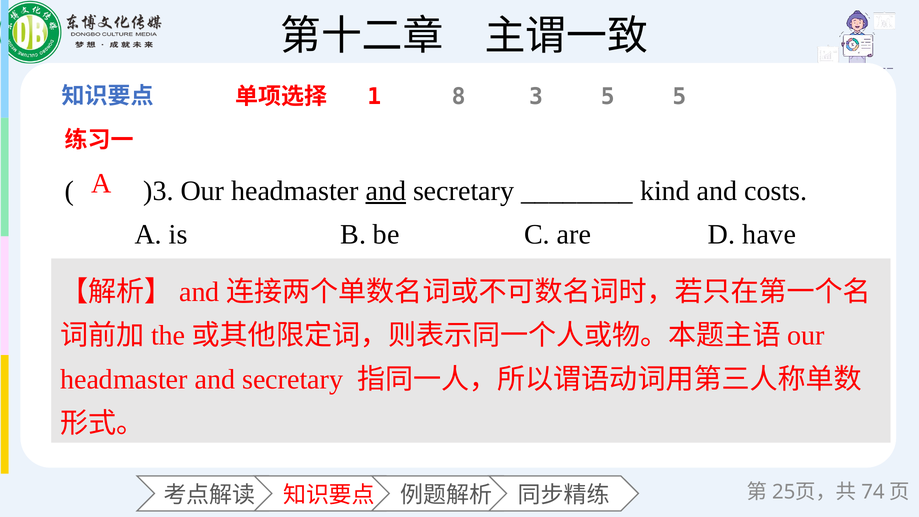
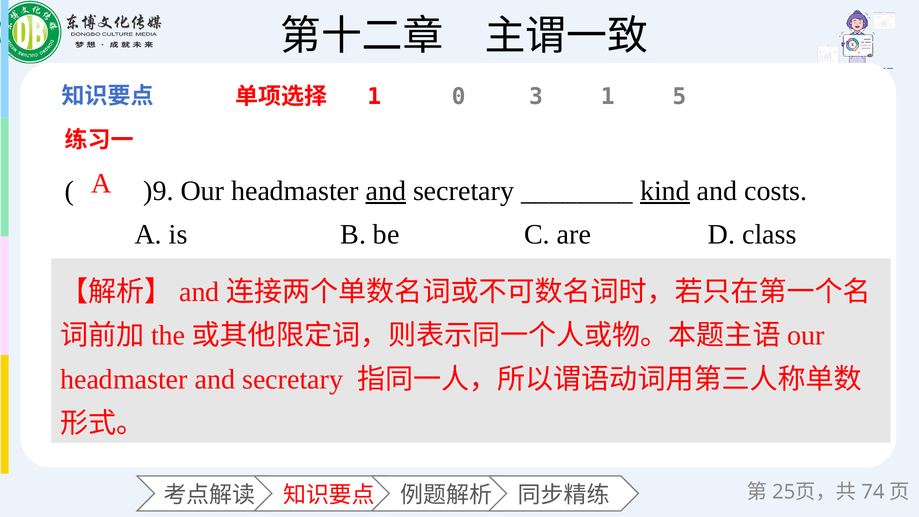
8: 8 -> 0 (459, 97)
3 5: 5 -> 1 (608, 97)
)3: )3 -> )9 (159, 191)
kind underline: none -> present (665, 191)
have: have -> class (769, 235)
